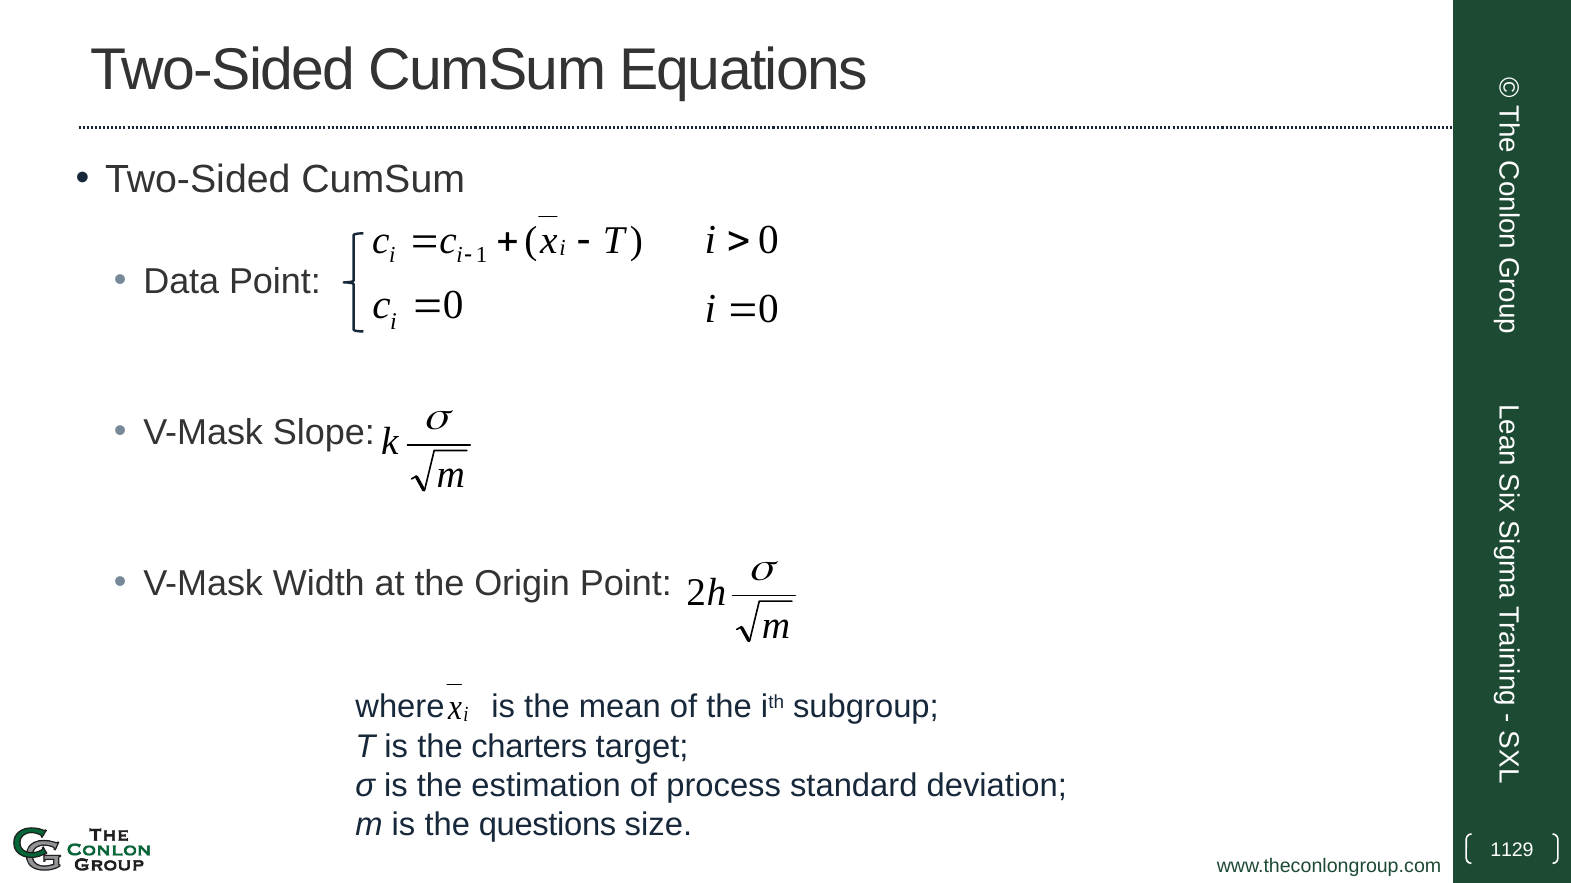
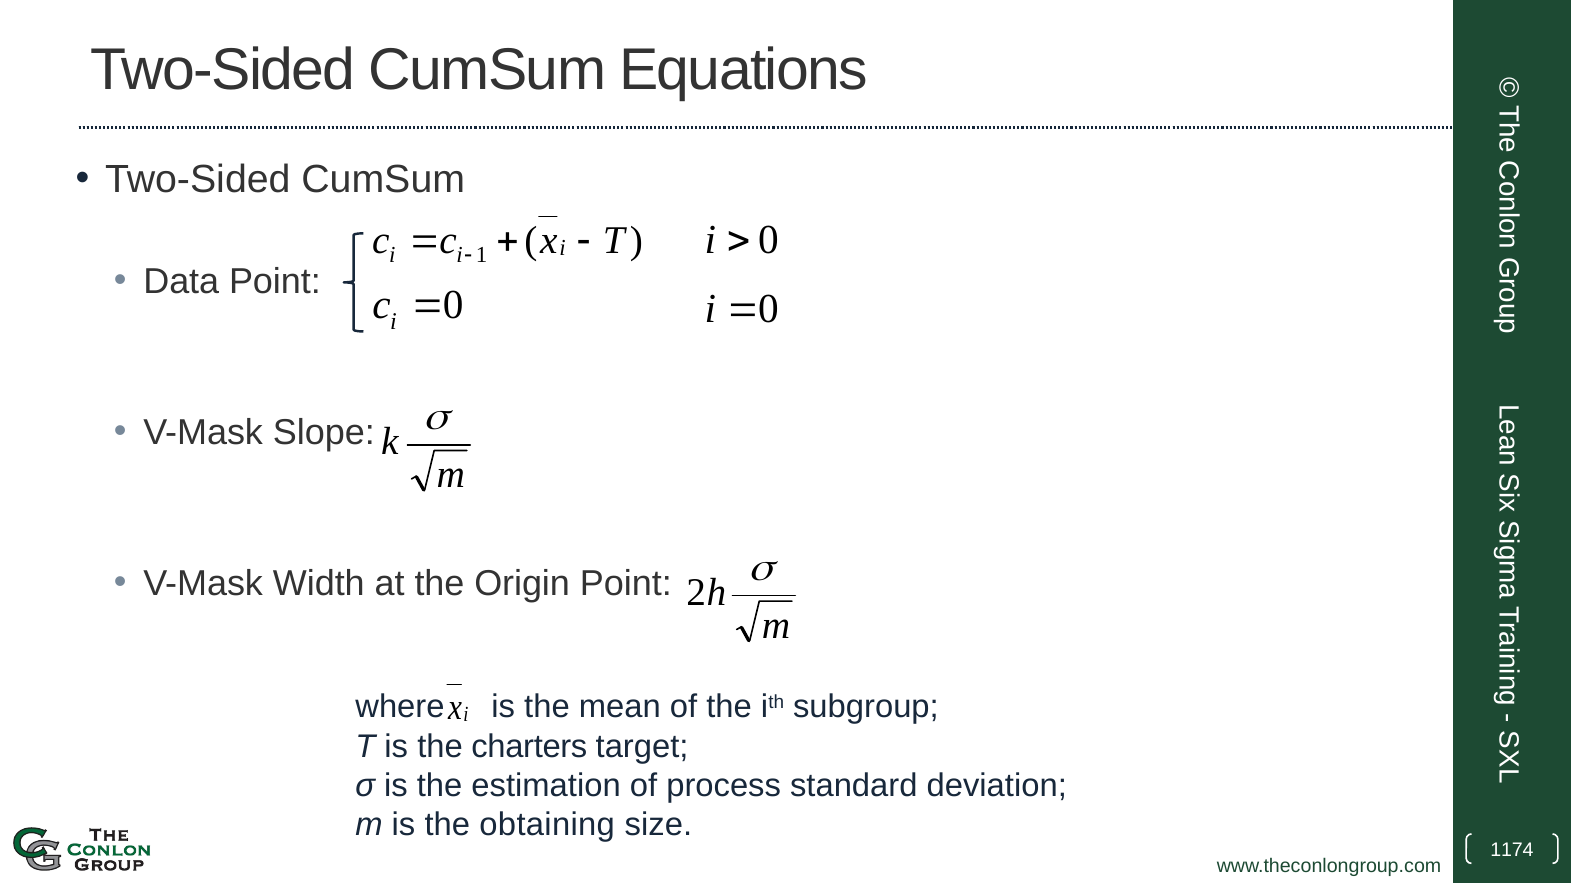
questions: questions -> obtaining (547, 826)
1129: 1129 -> 1174 (1512, 851)
